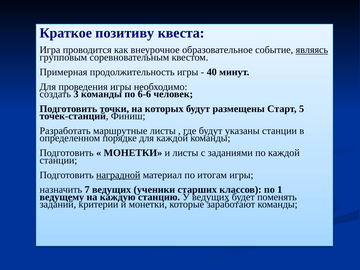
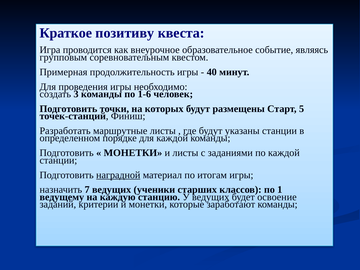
являясь underline: present -> none (312, 50)
6-6: 6-6 -> 1-6 (144, 94)
поменять: поменять -> освоение (277, 197)
